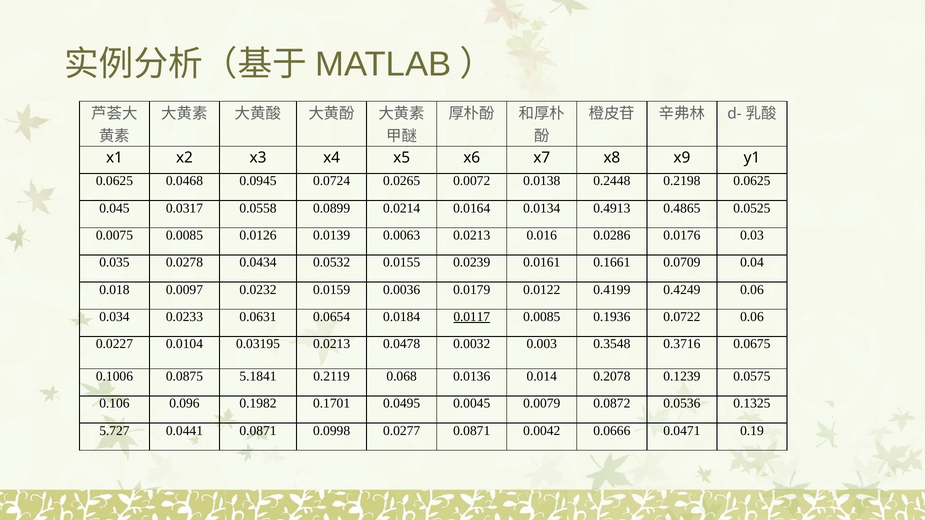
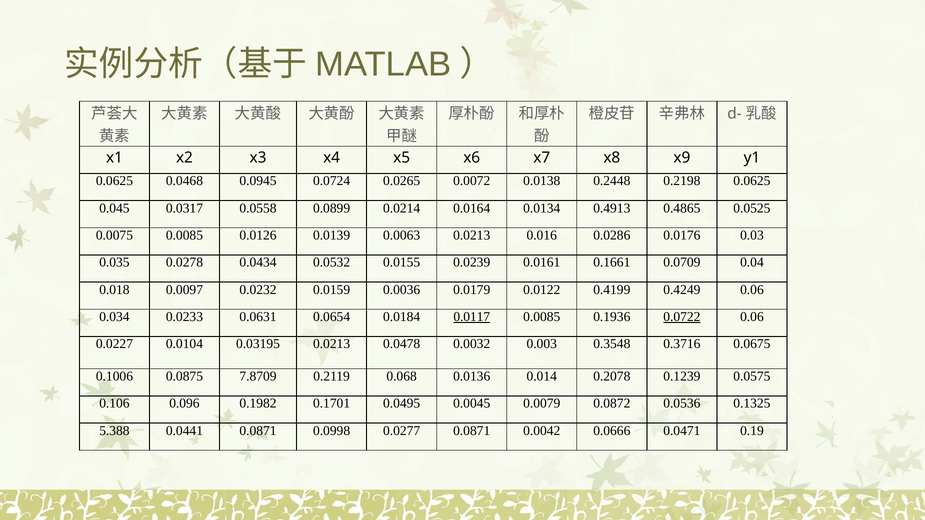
0.0722 underline: none -> present (682, 317)
5.1841: 5.1841 -> 7.8709 (258, 377)
5.727: 5.727 -> 5.388 (114, 431)
